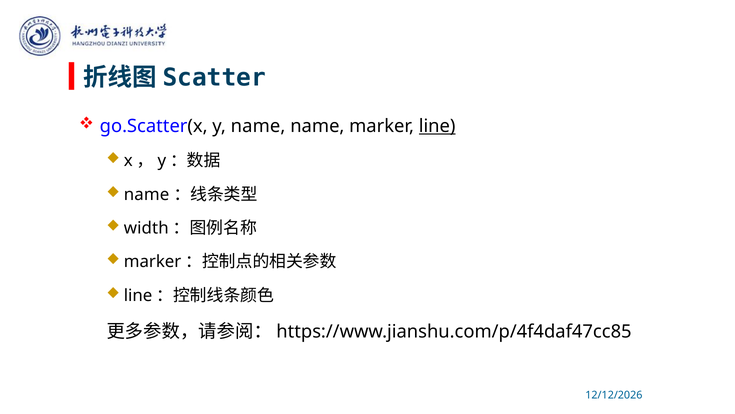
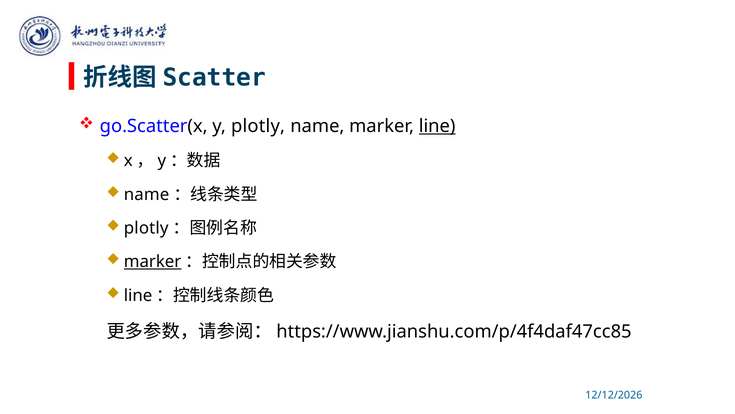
y name: name -> plotly (258, 126)
width: width -> plotly (146, 228)
marker underline: none -> present (153, 262)
